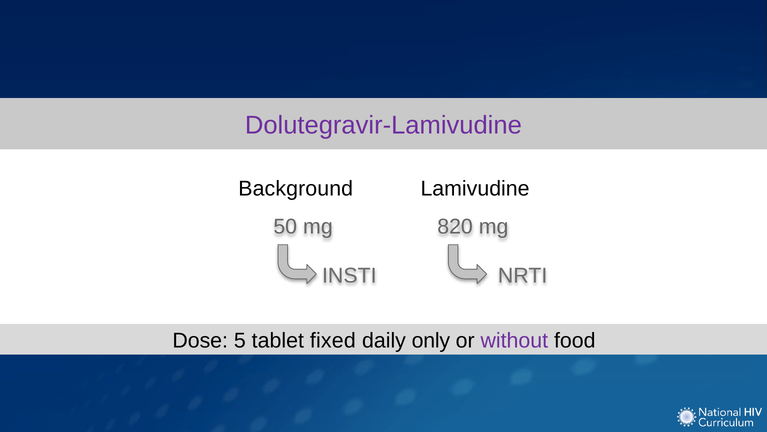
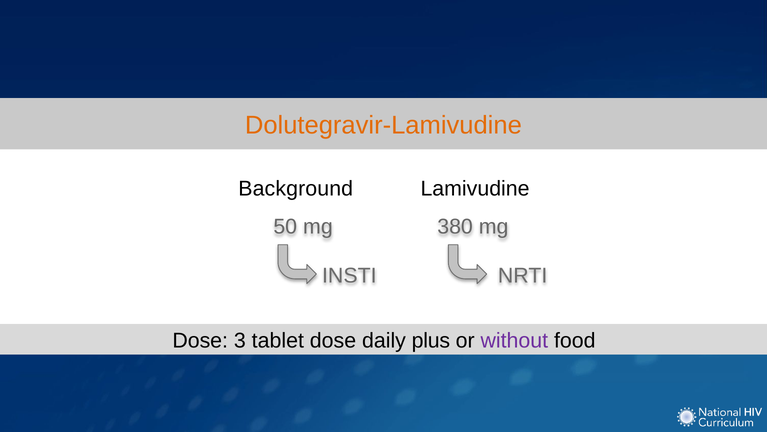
Dolutegravir-Lamivudine colour: purple -> orange (383, 125)
820: 820 -> 380 (455, 226)
5: 5 -> 3 (240, 340)
tablet fixed: fixed -> dose (333, 340)
only: only -> plus (431, 340)
